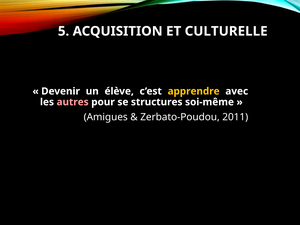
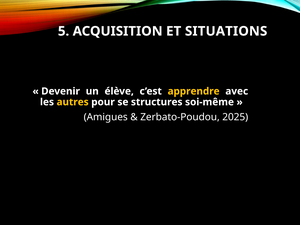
CULTURELLE: CULTURELLE -> SITUATIONS (226, 31)
autres colour: pink -> yellow (73, 102)
2011: 2011 -> 2025 (235, 117)
